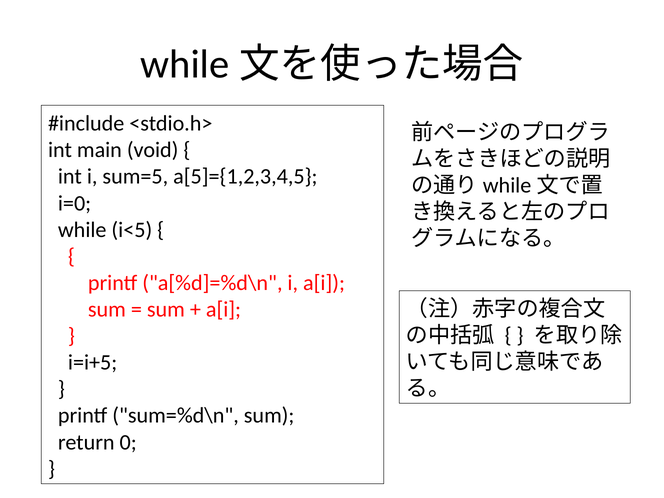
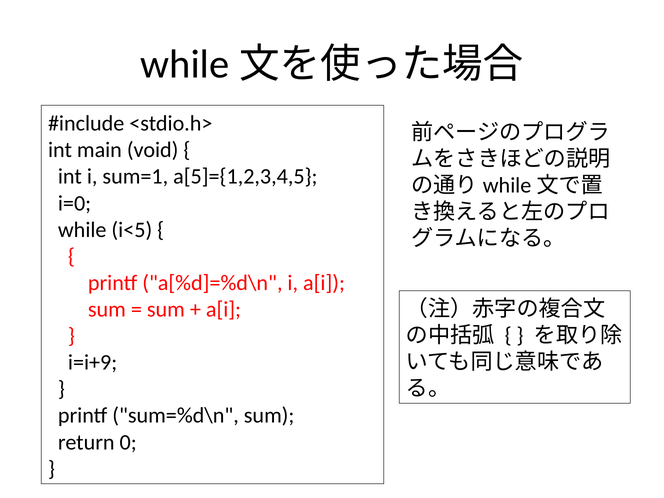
sum=5: sum=5 -> sum=1 (135, 177)
i=i+5: i=i+5 -> i=i+9 (93, 363)
